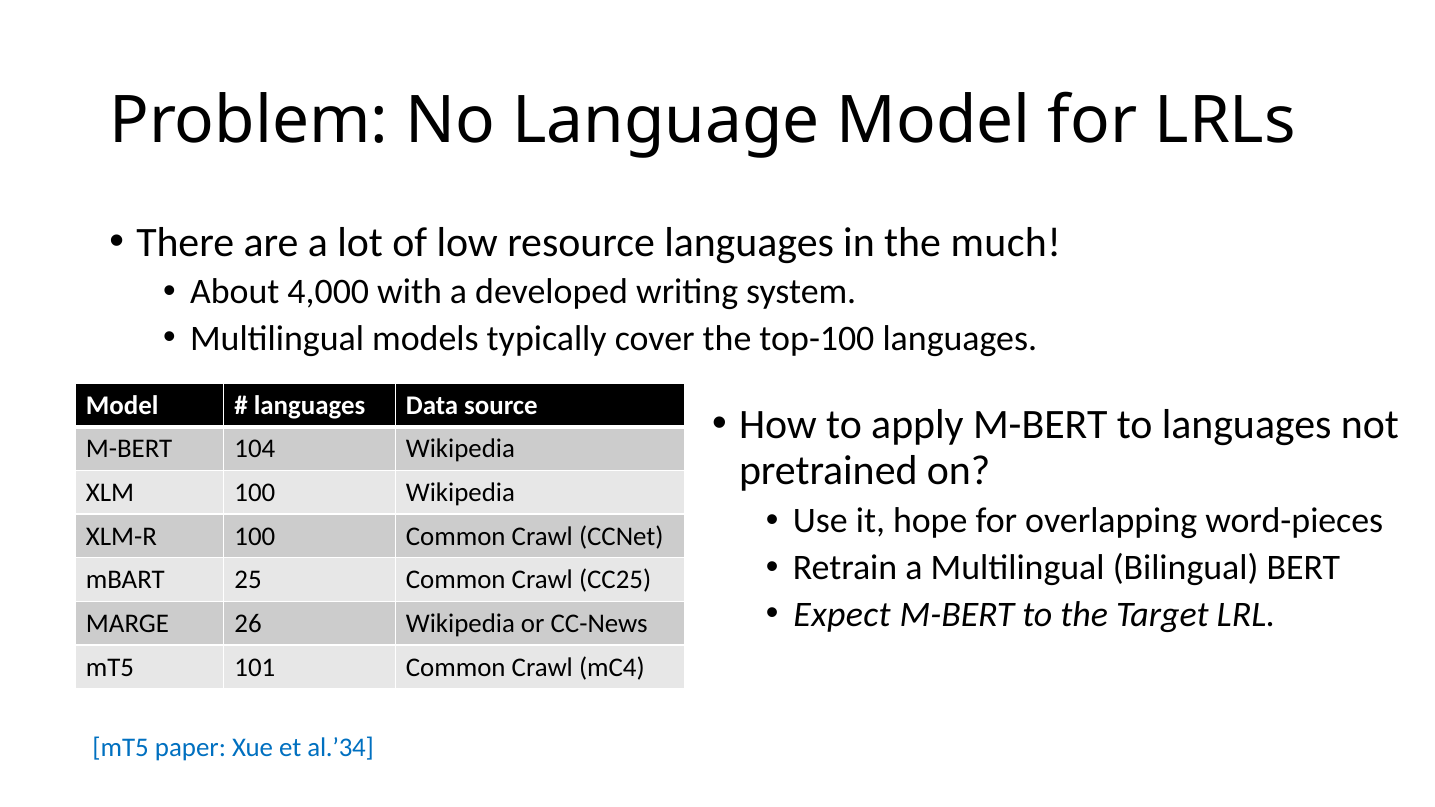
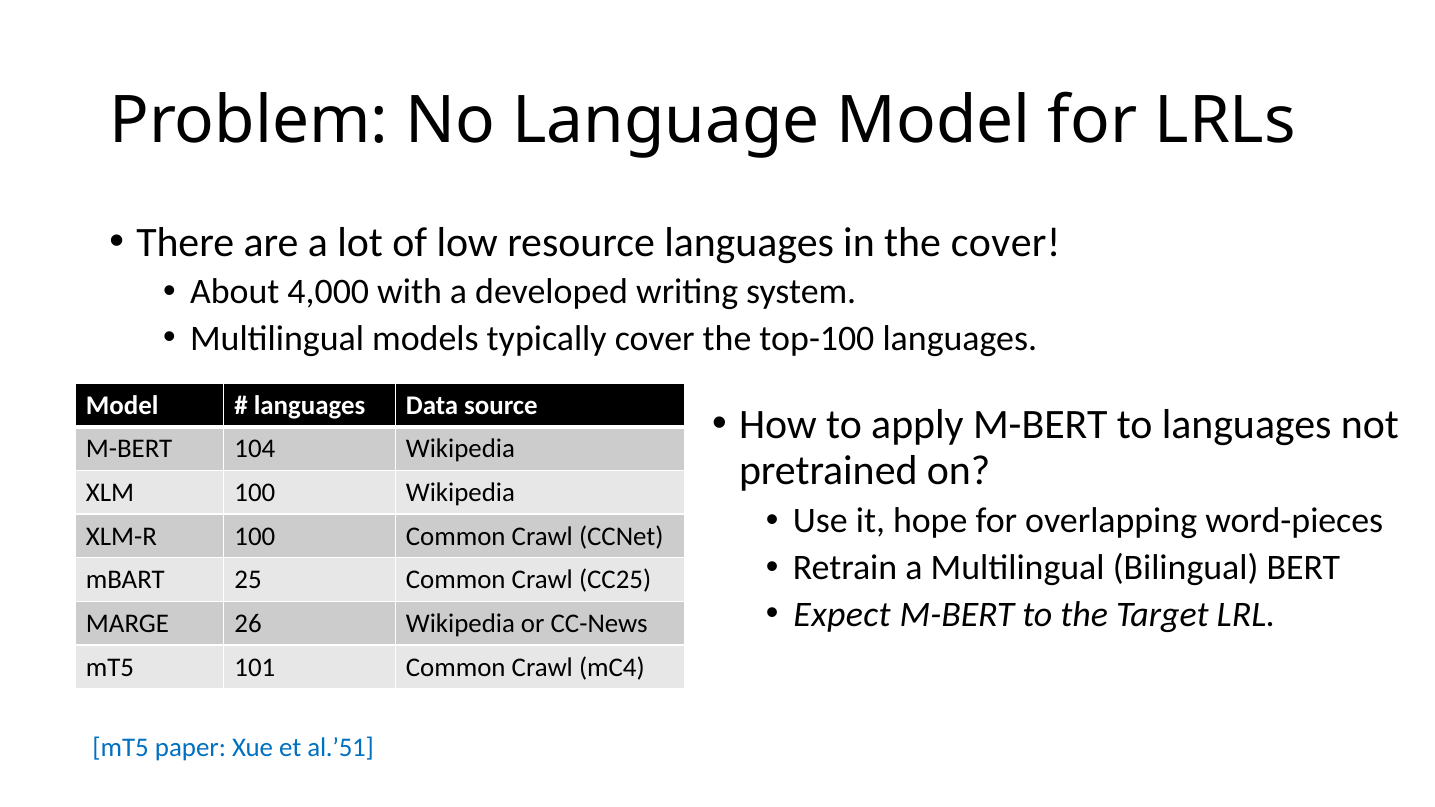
the much: much -> cover (1006, 243)
al.’34: al.’34 -> al.’51 (341, 748)
